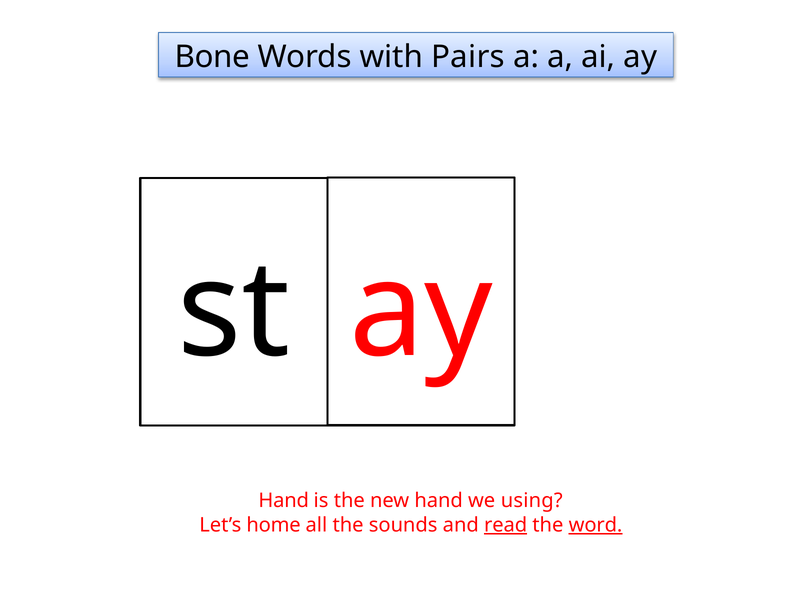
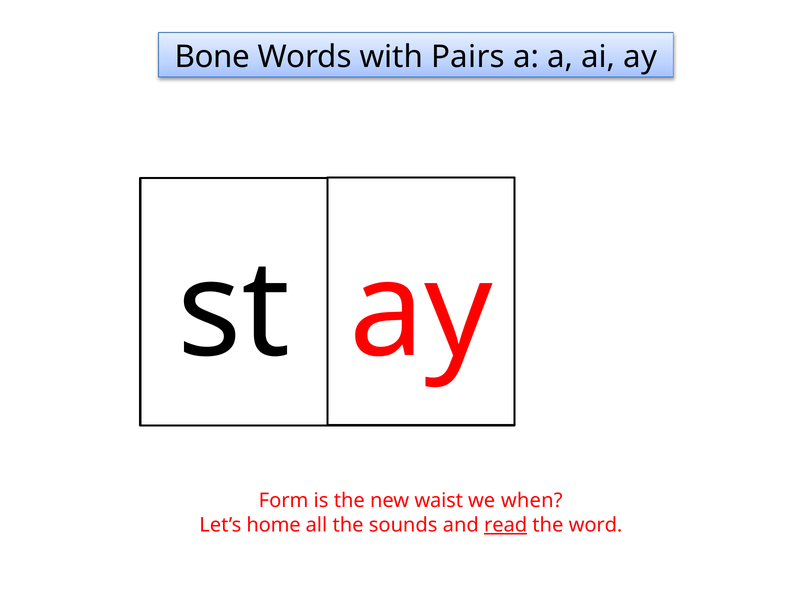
Hand: Hand -> Form (284, 501)
new hand: hand -> waist (439, 501)
using: using -> when (532, 501)
word underline: present -> none (596, 525)
